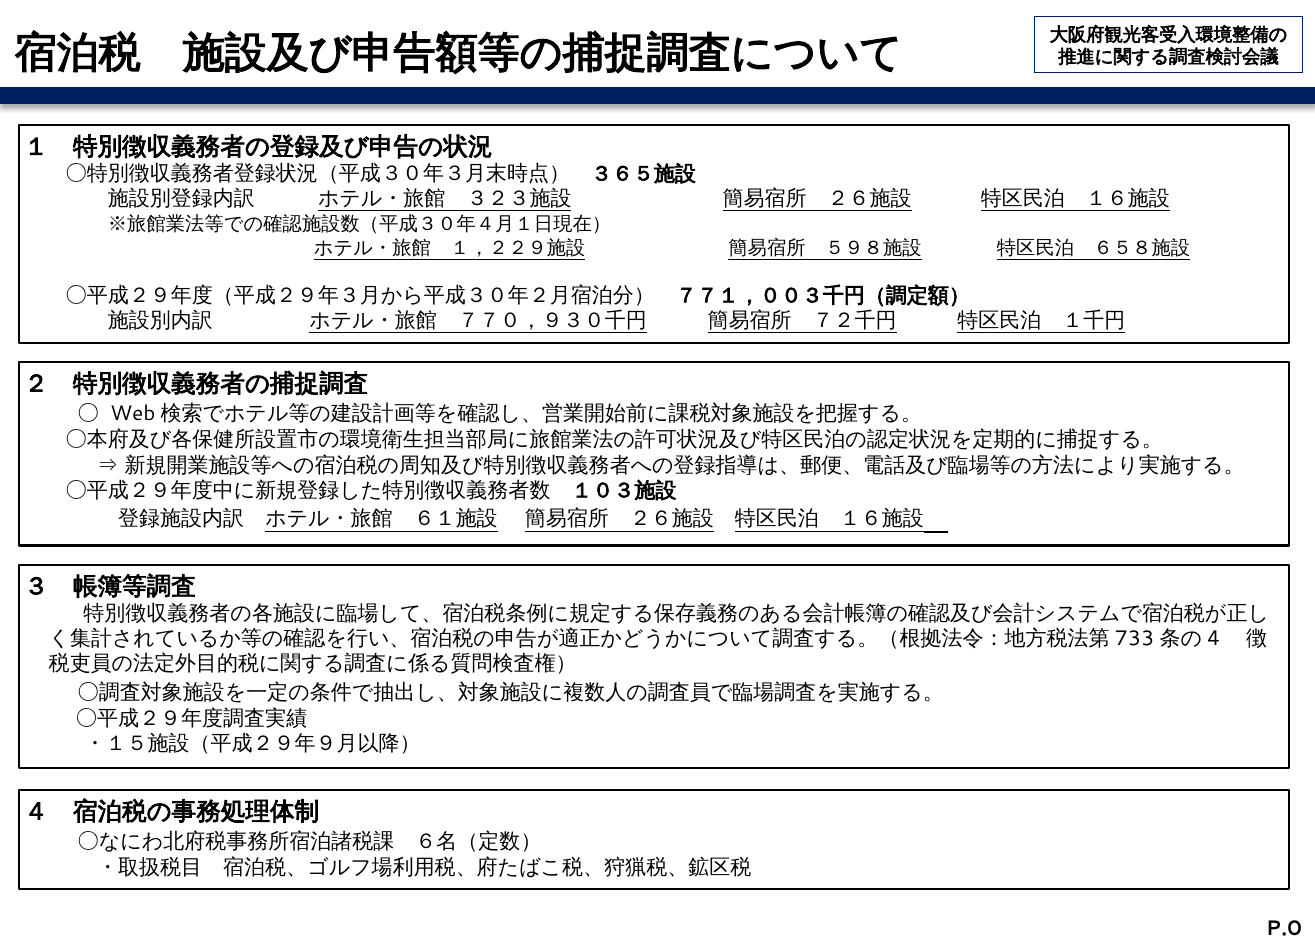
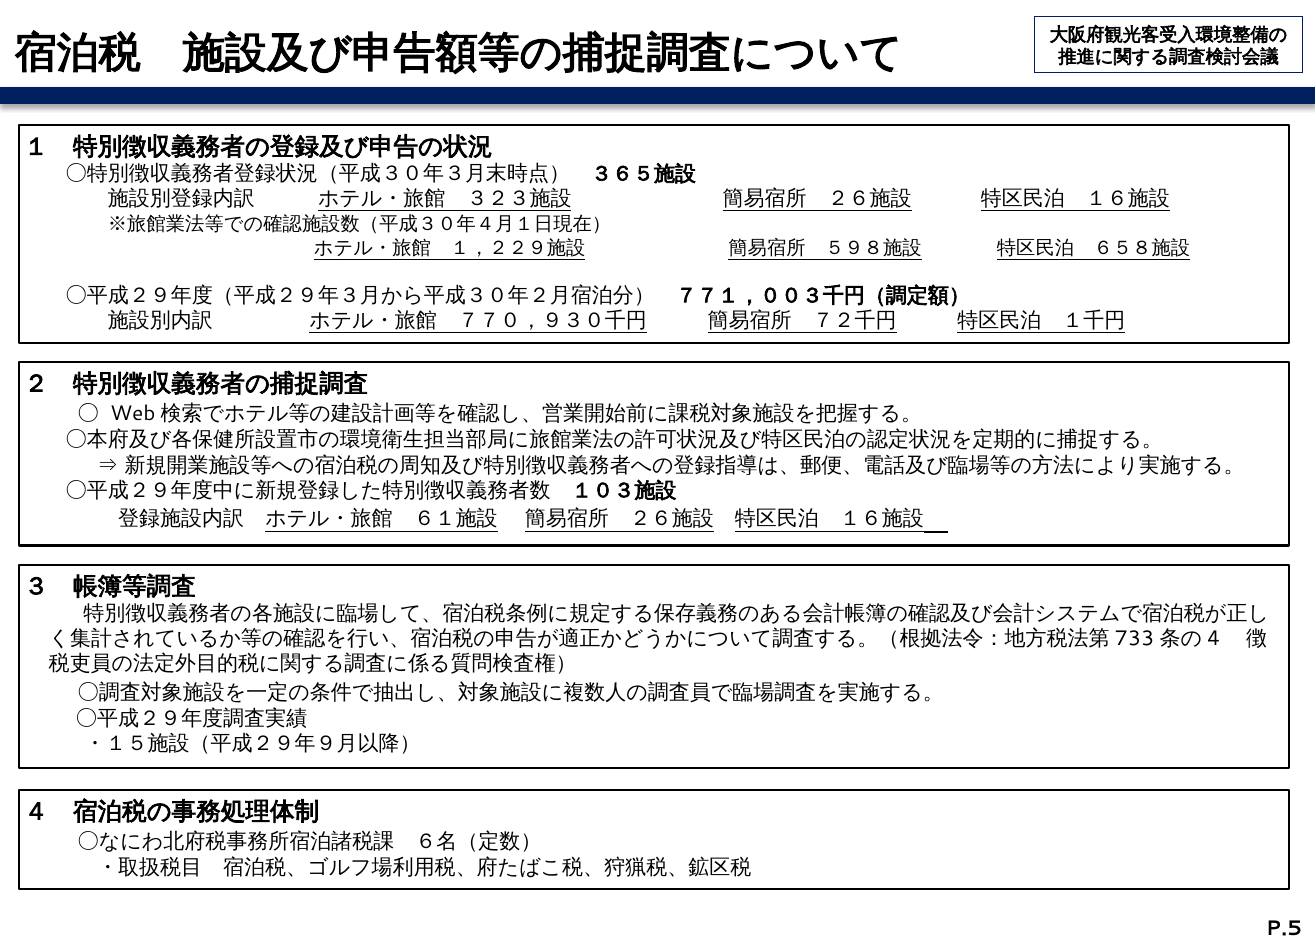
P.0: P.0 -> P.5 (1284, 929)
